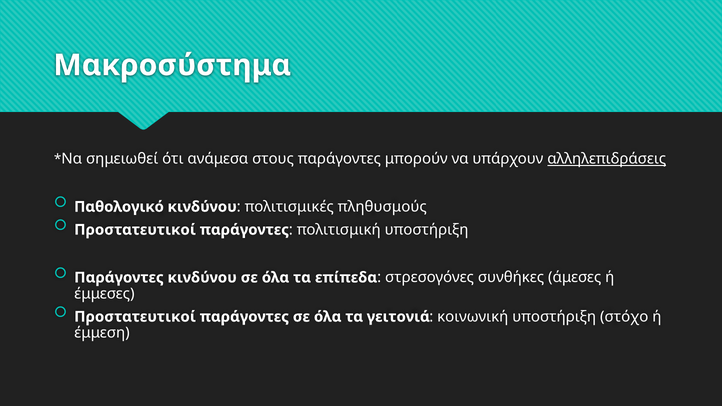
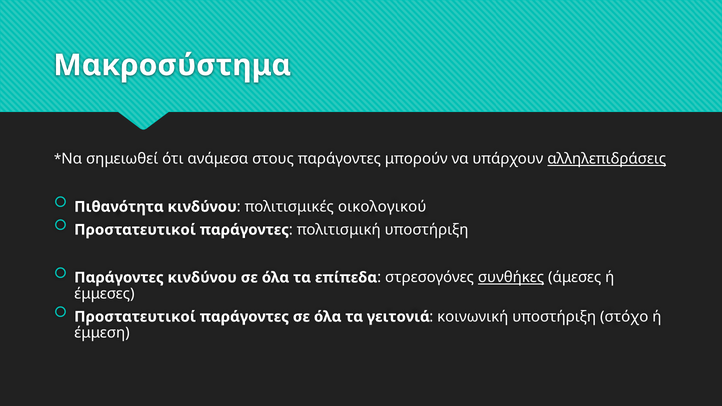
Παθολογικό: Παθολογικό -> Πιθανότητα (119, 207)
πληθυσμούς: πληθυσμούς -> οικολογικού (382, 207)
συνθήκες underline: none -> present (511, 278)
